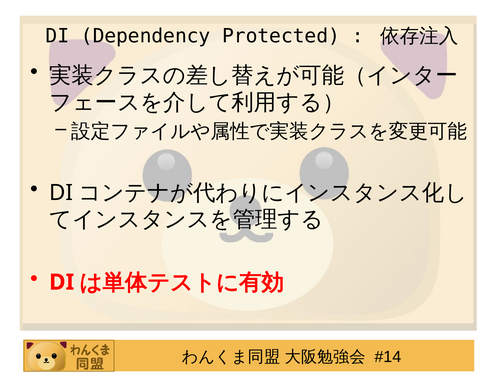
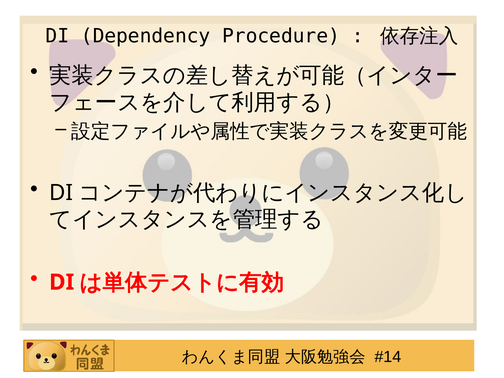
Protected: Protected -> Procedure (281, 36)
